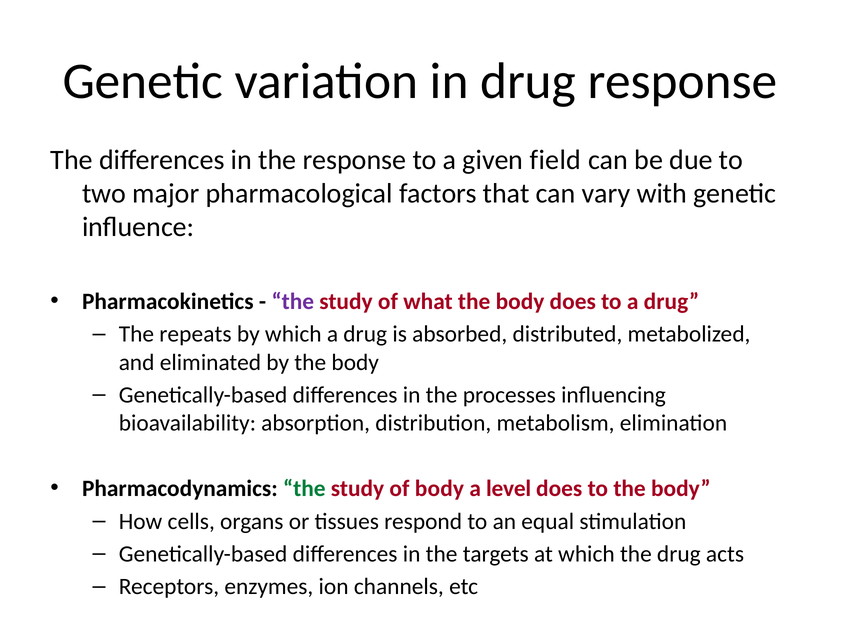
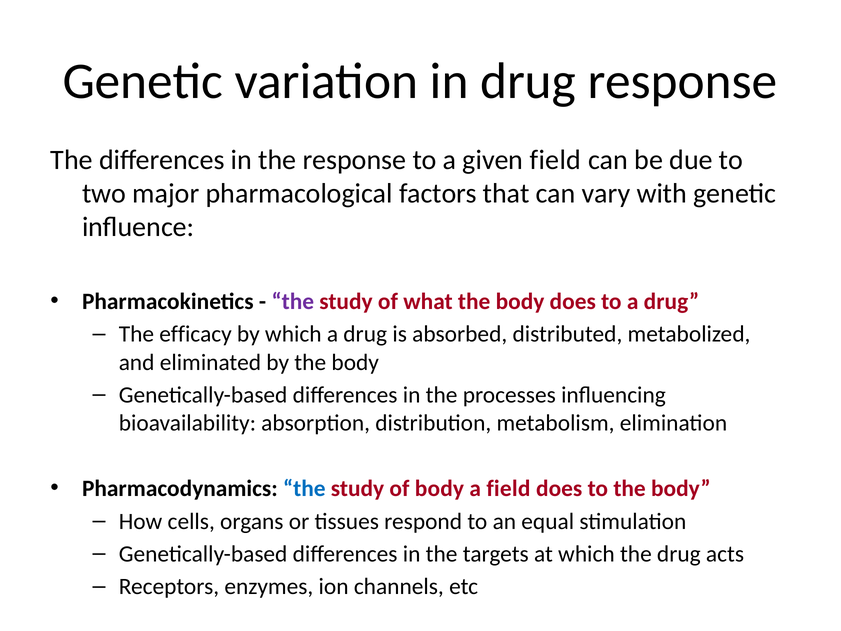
repeats: repeats -> efficacy (195, 334)
the colour: green -> blue (304, 488)
a level: level -> field (508, 488)
